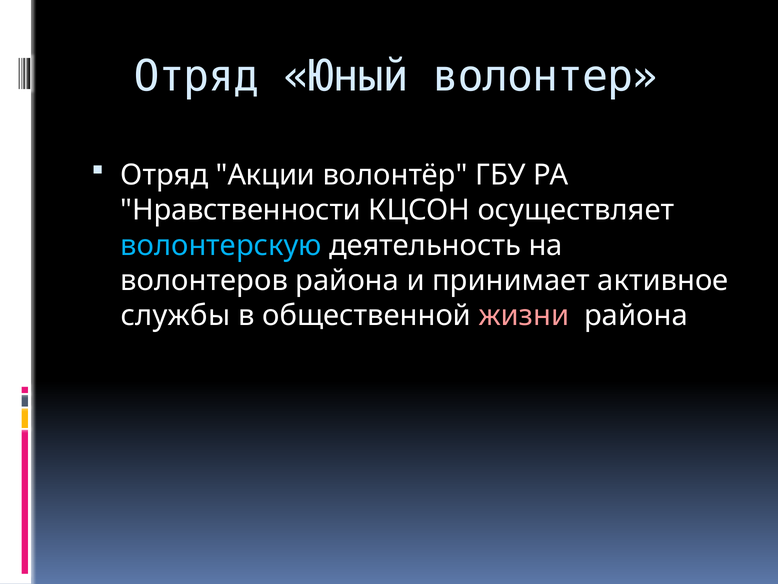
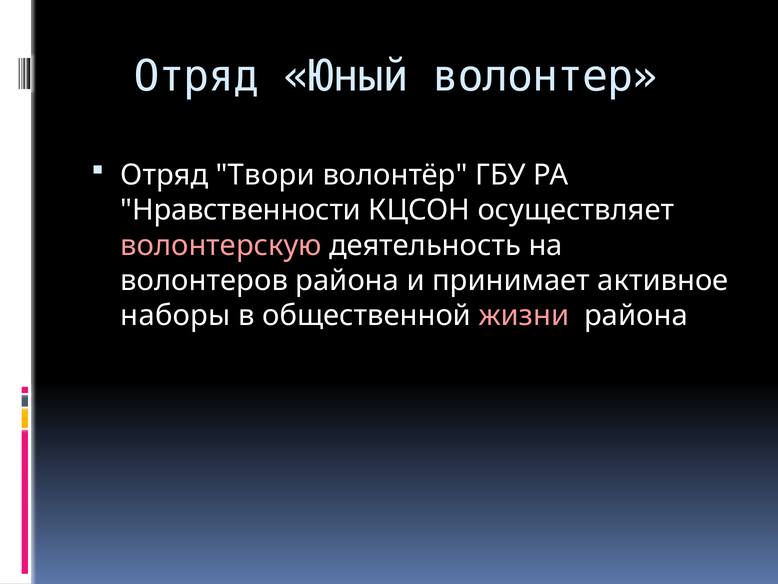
Акции: Акции -> Твори (265, 175)
волонтерскую colour: light blue -> pink (221, 245)
службы: службы -> наборы (176, 315)
